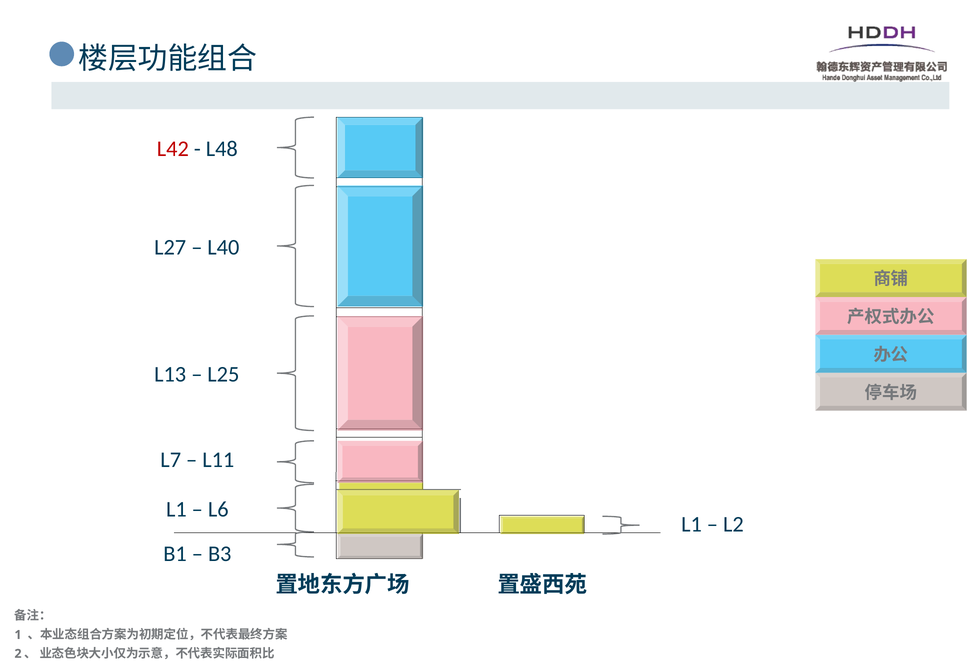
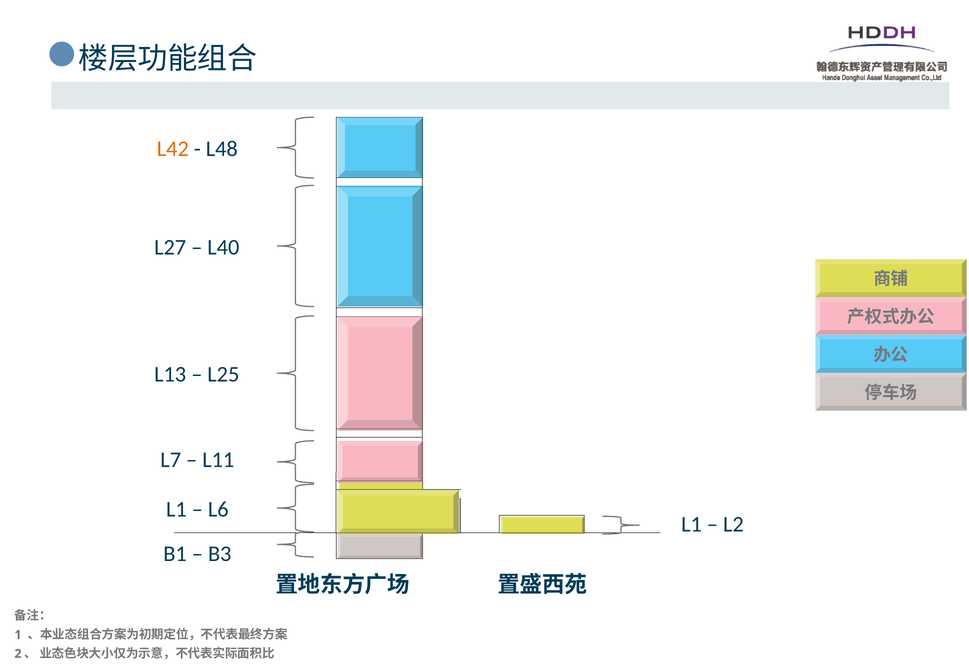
L42 colour: red -> orange (173, 149)
